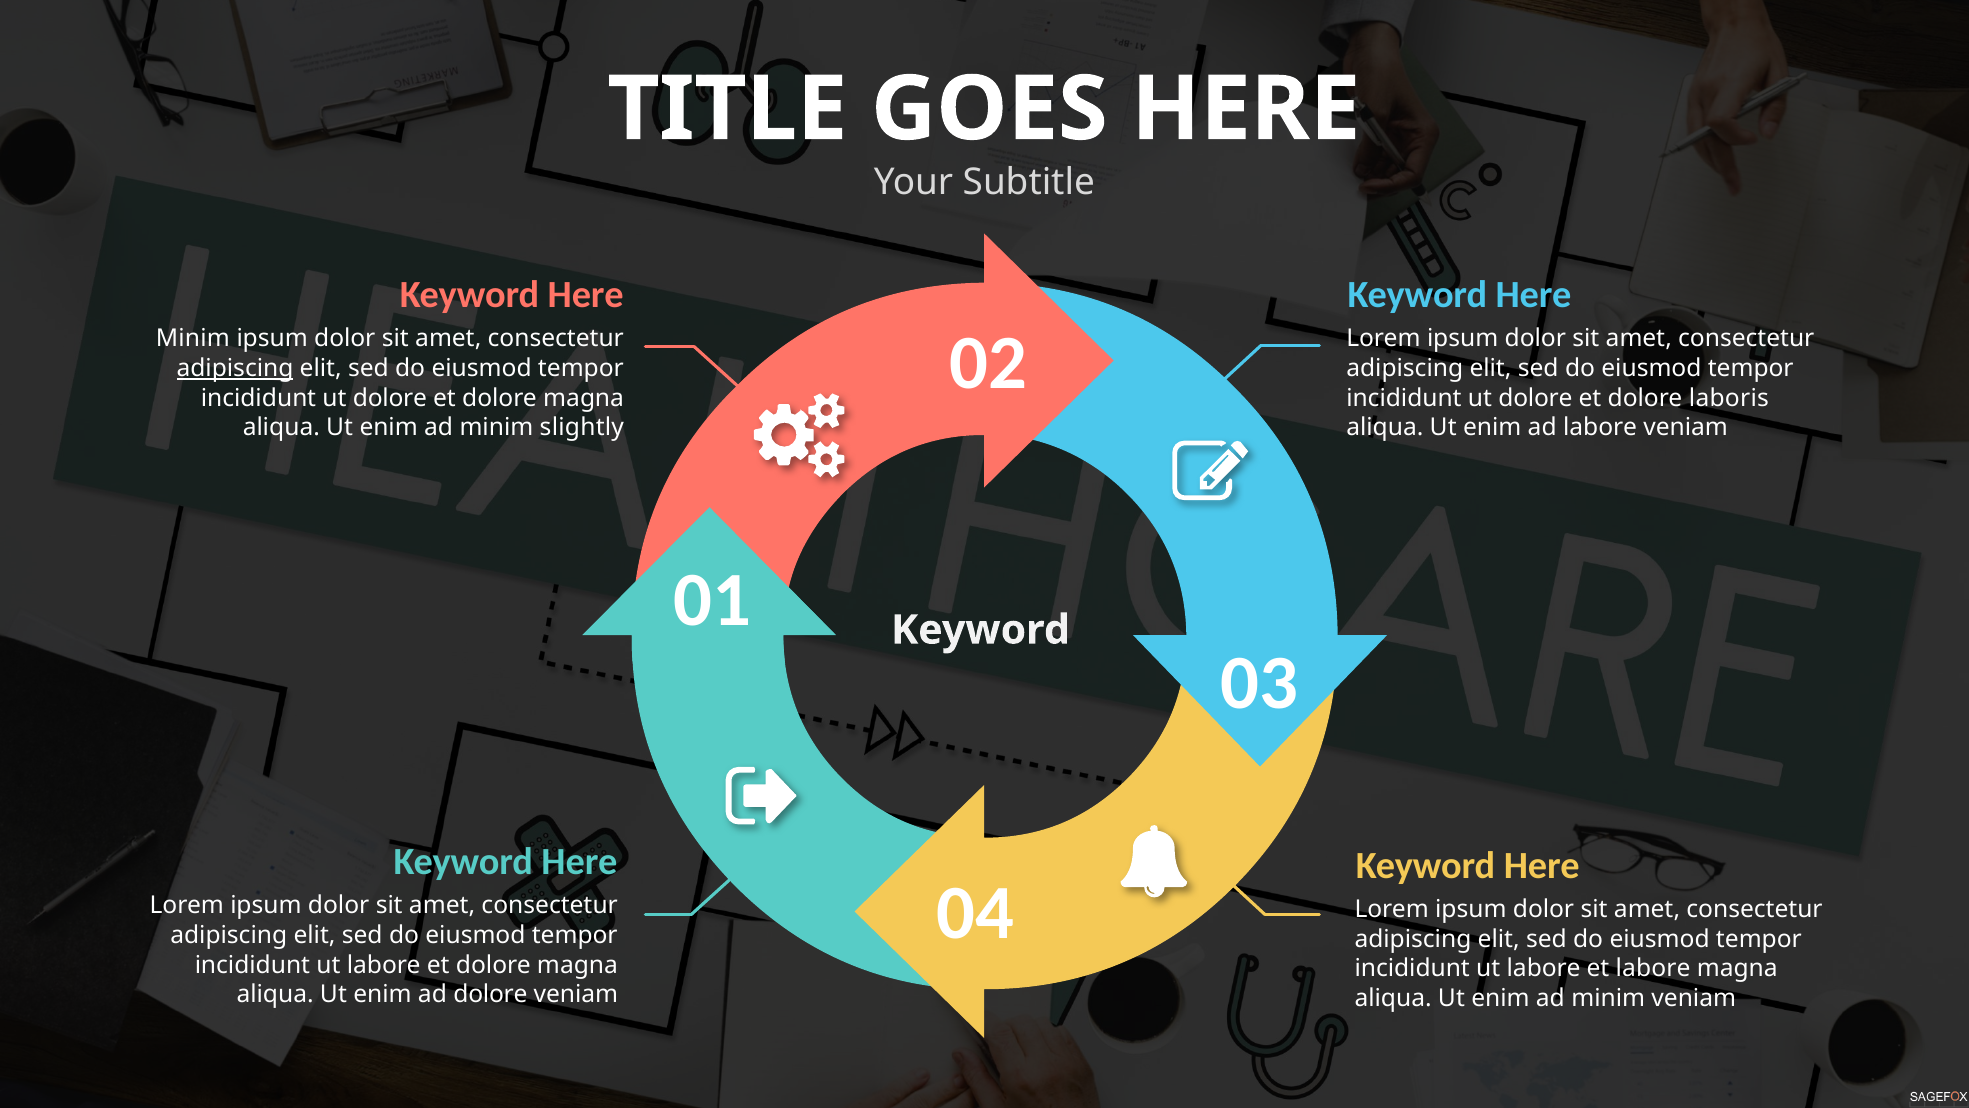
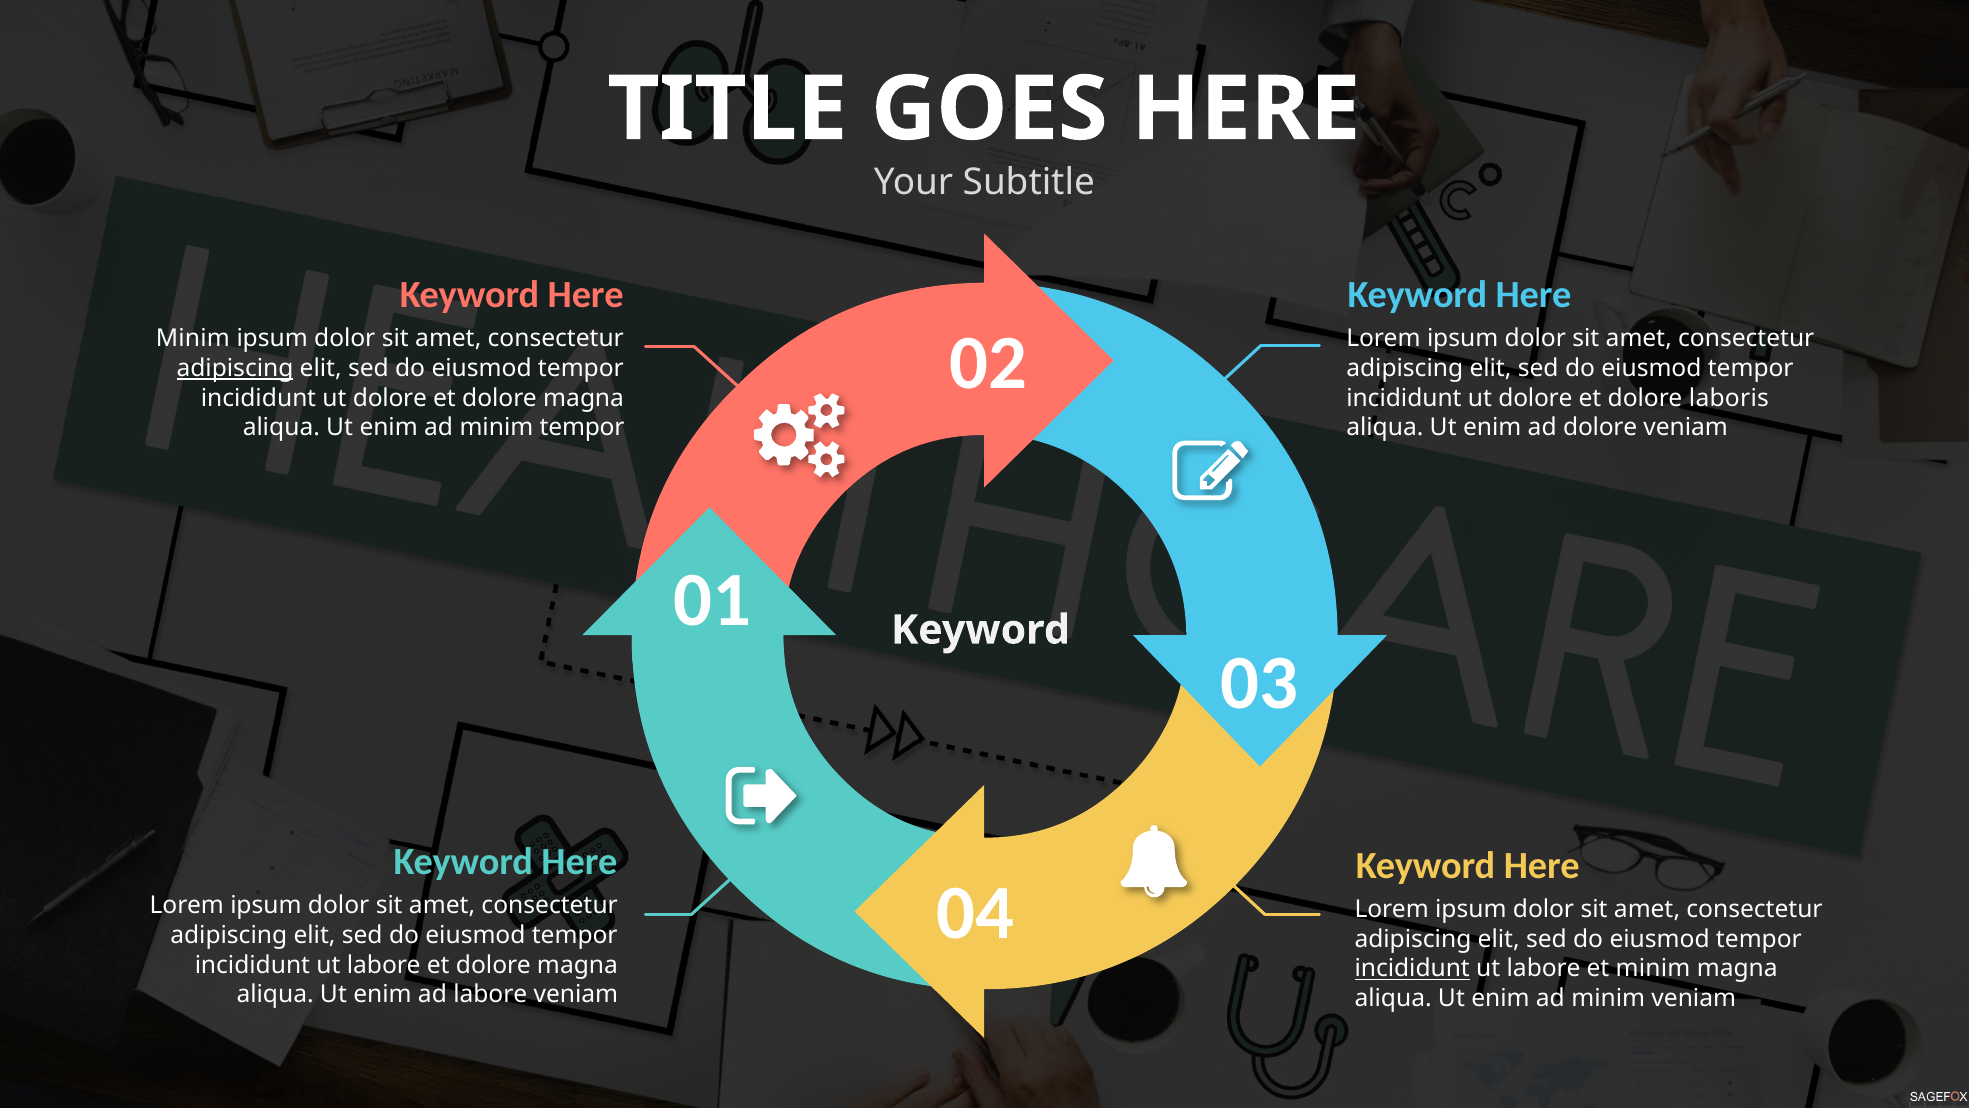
minim slightly: slightly -> tempor (582, 427)
ad labore: labore -> dolore (1600, 427)
incididunt underline: none -> present (1412, 968)
et labore: labore -> minim (1653, 968)
ad dolore: dolore -> labore (490, 994)
